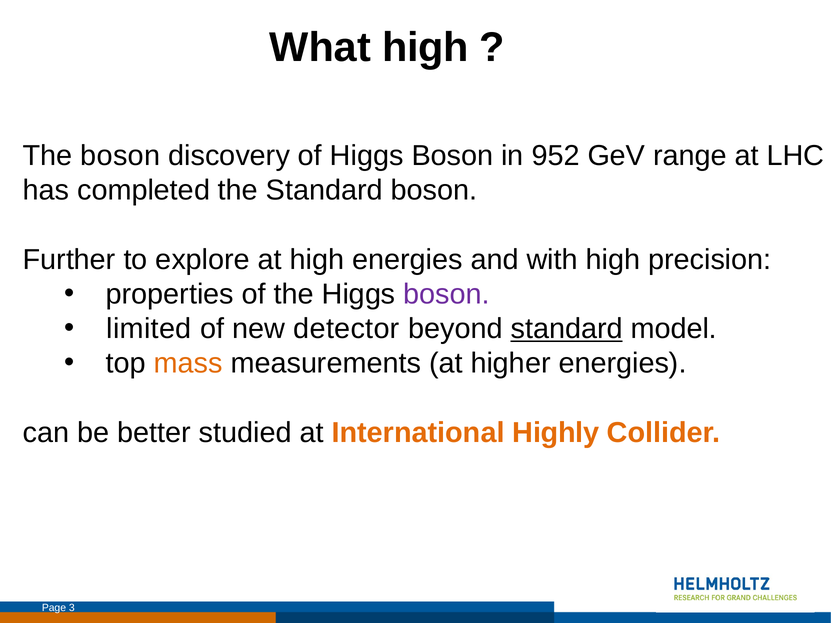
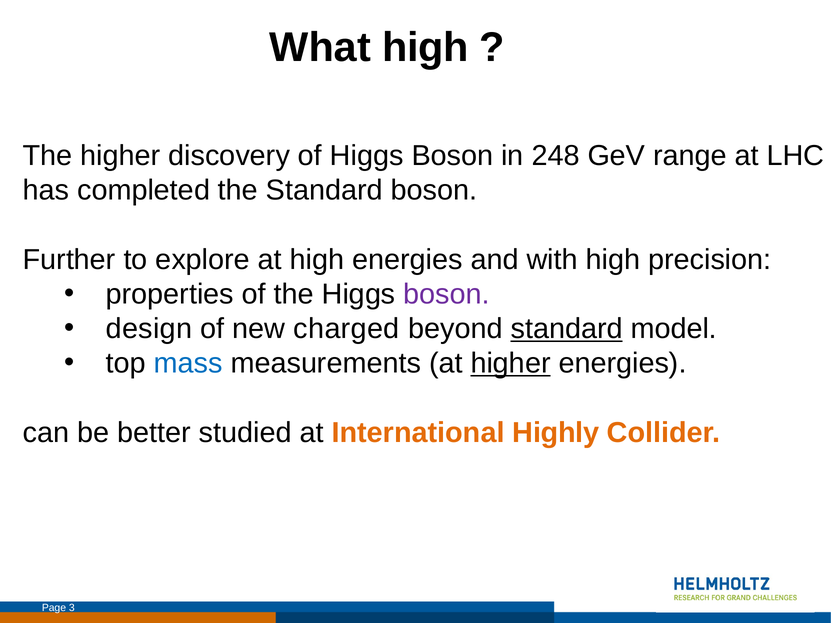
The boson: boson -> higher (120, 156)
952: 952 -> 248 (556, 156)
limited: limited -> design (149, 329)
detector: detector -> charged (346, 329)
mass colour: orange -> blue (188, 364)
higher underline: none -> present (511, 364)
